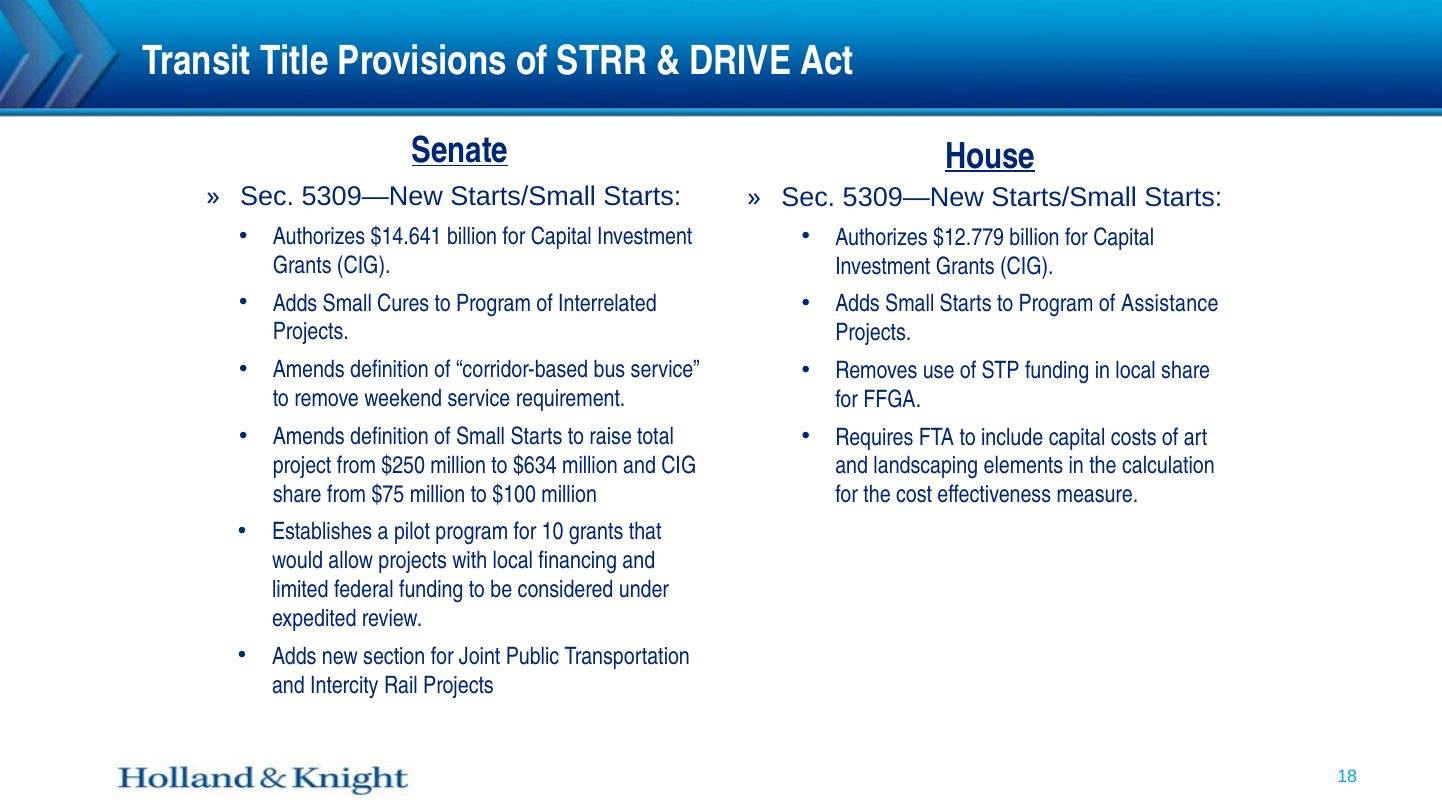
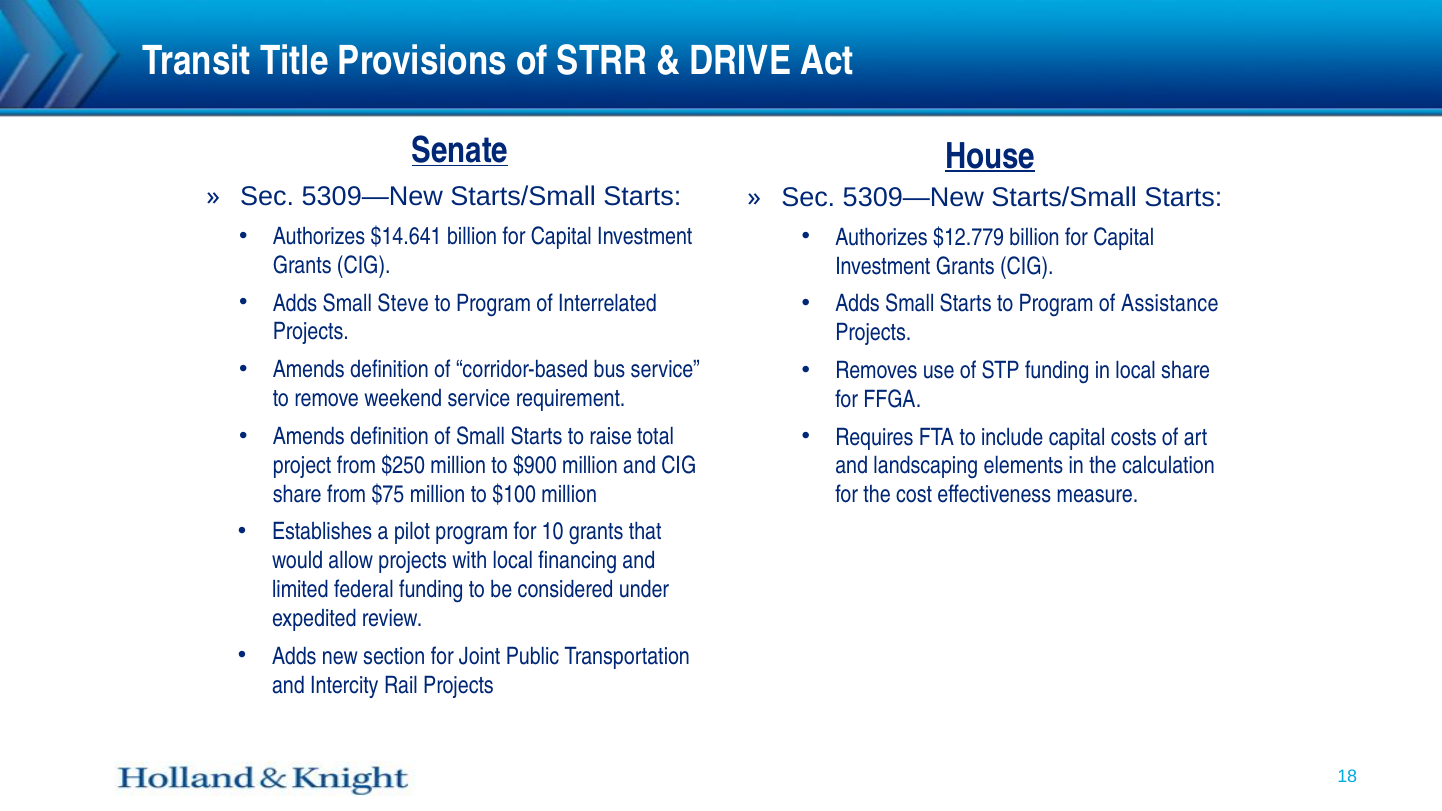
Cures: Cures -> Steve (403, 303)
$634: $634 -> $900 (535, 465)
